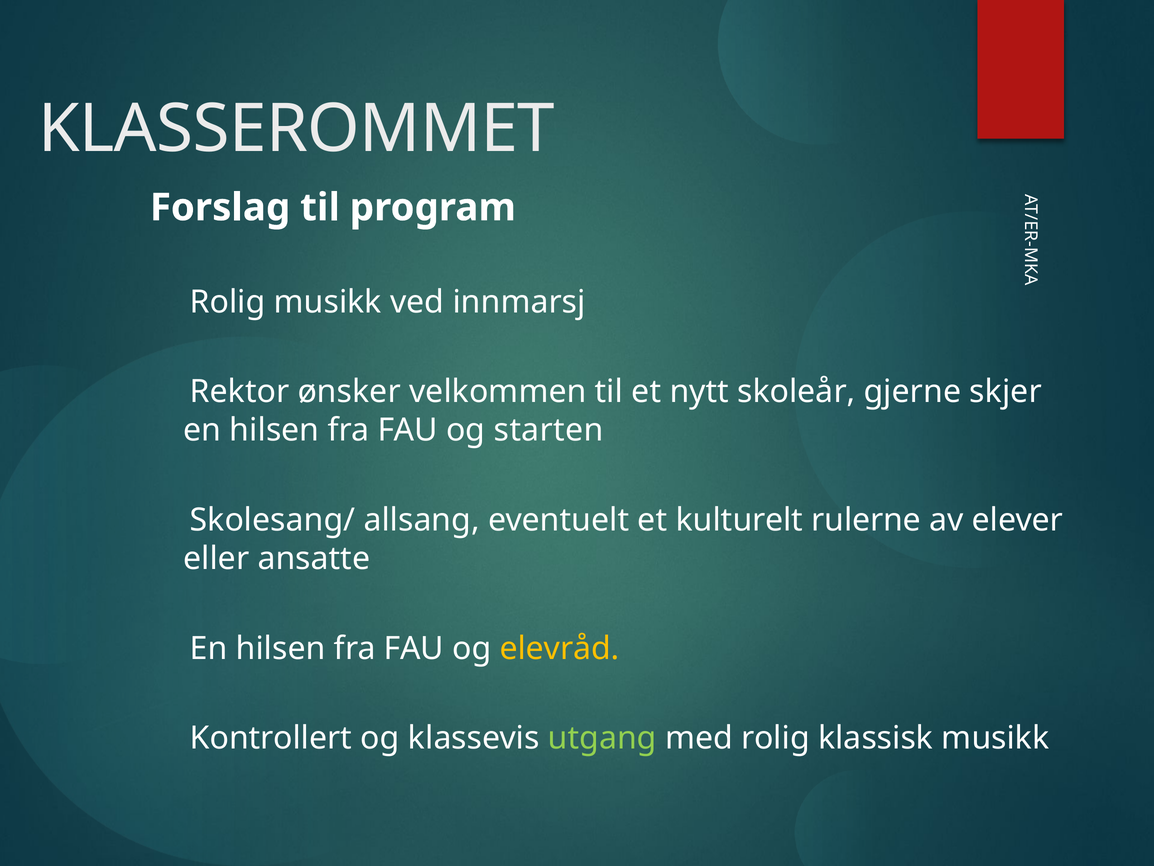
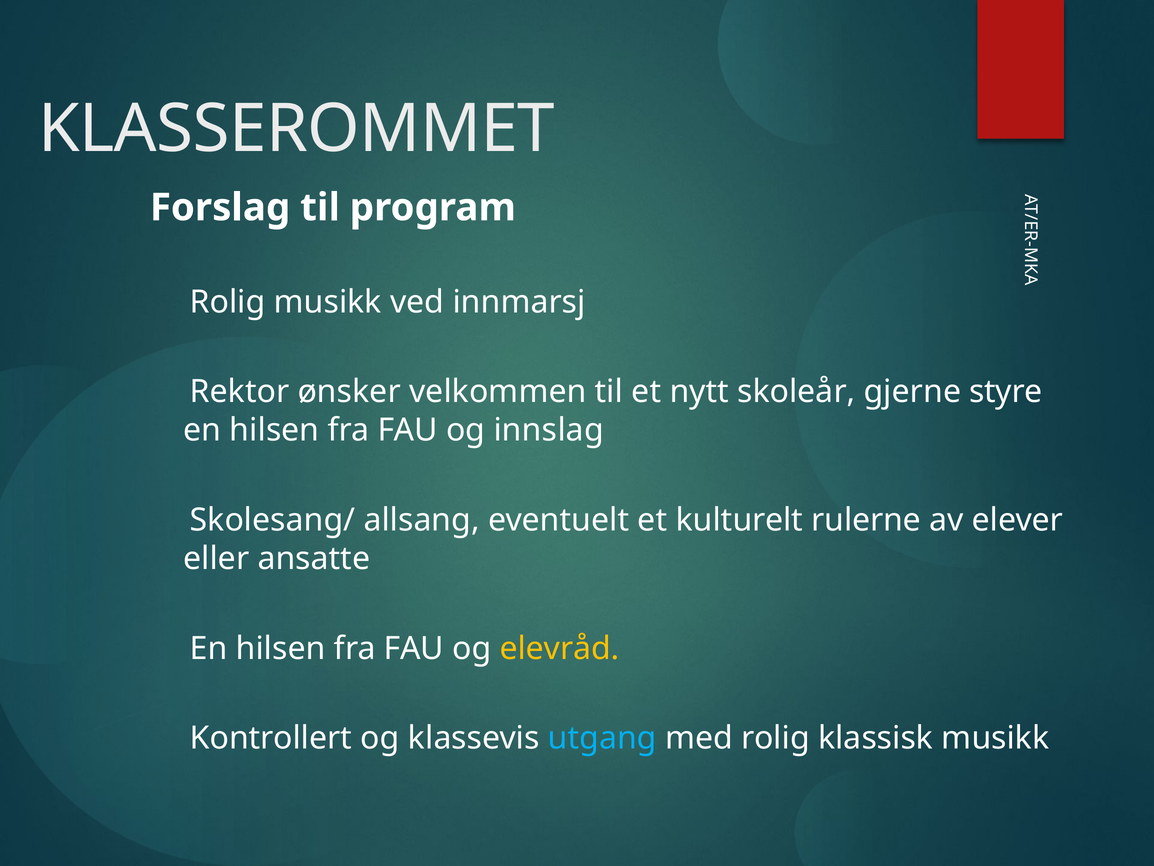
skjer: skjer -> styre (1006, 392)
starten: starten -> innslag (549, 430)
utgang colour: light green -> light blue (602, 738)
